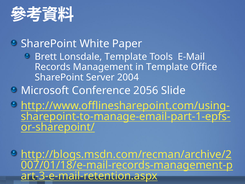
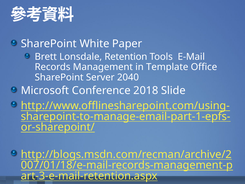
Lonsdale Template: Template -> Retention (126, 57)
2004: 2004 -> 2040 (128, 77)
2056: 2056 -> 2018 (146, 90)
